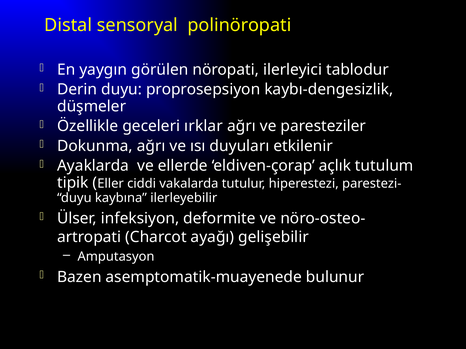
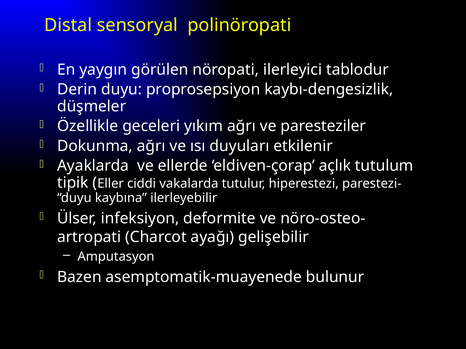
ırklar: ırklar -> yıkım (204, 126)
